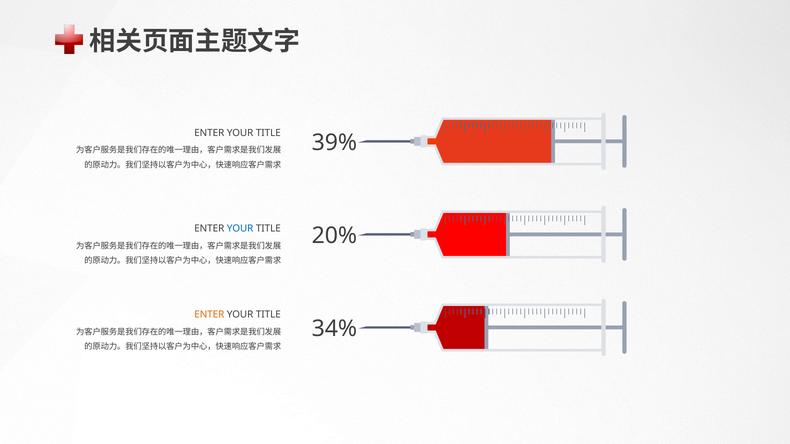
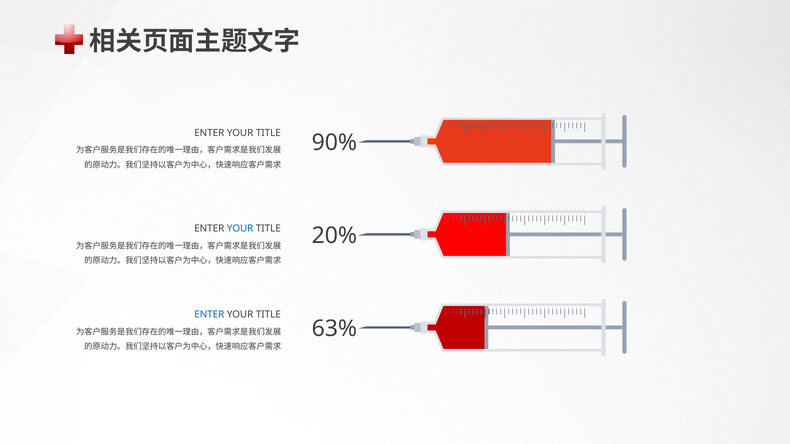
39%: 39% -> 90% (334, 143)
ENTER colour: orange -> blue (209, 315)
34%: 34% -> 63% (334, 329)
